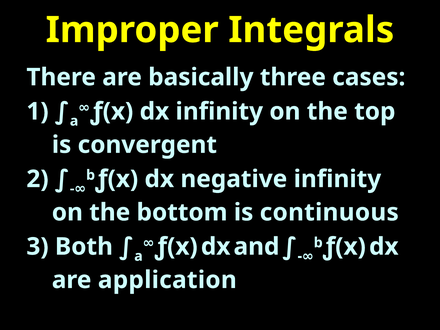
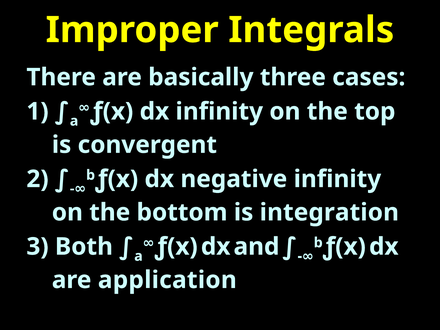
continuous: continuous -> integration (329, 212)
